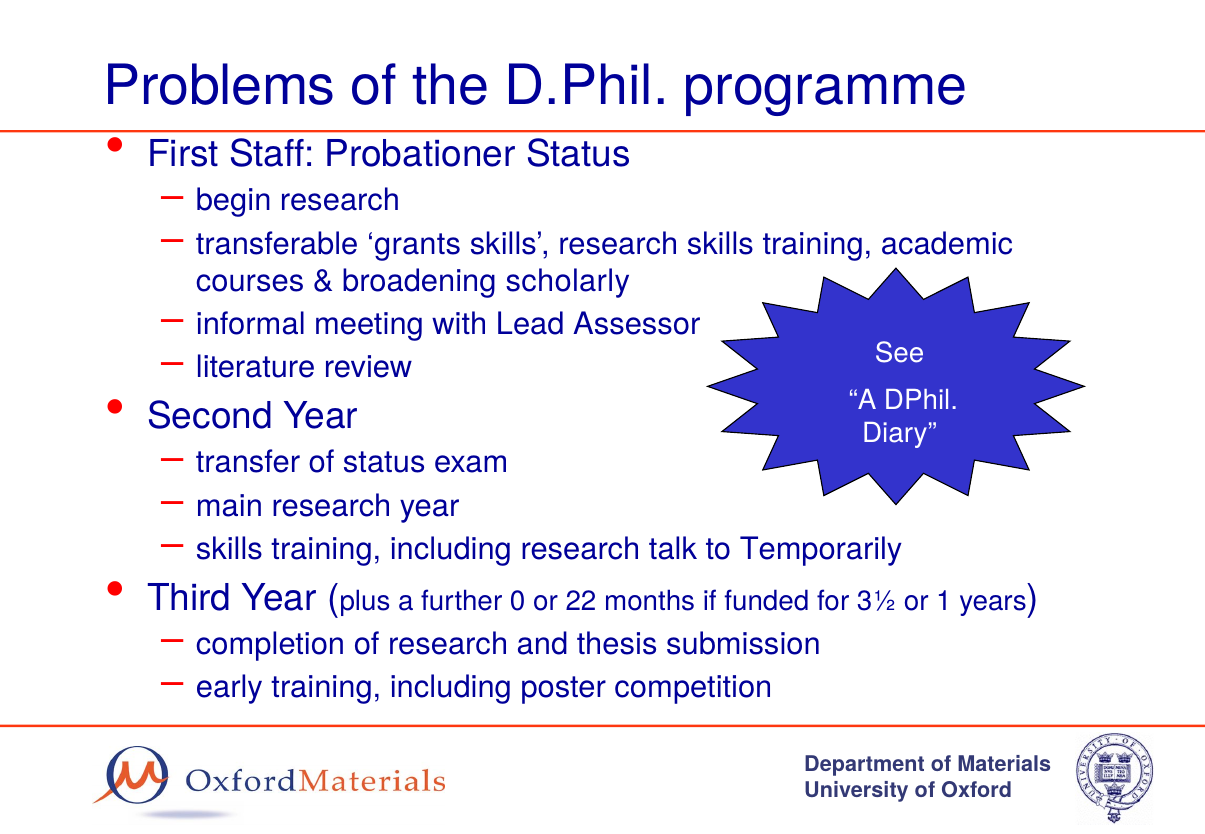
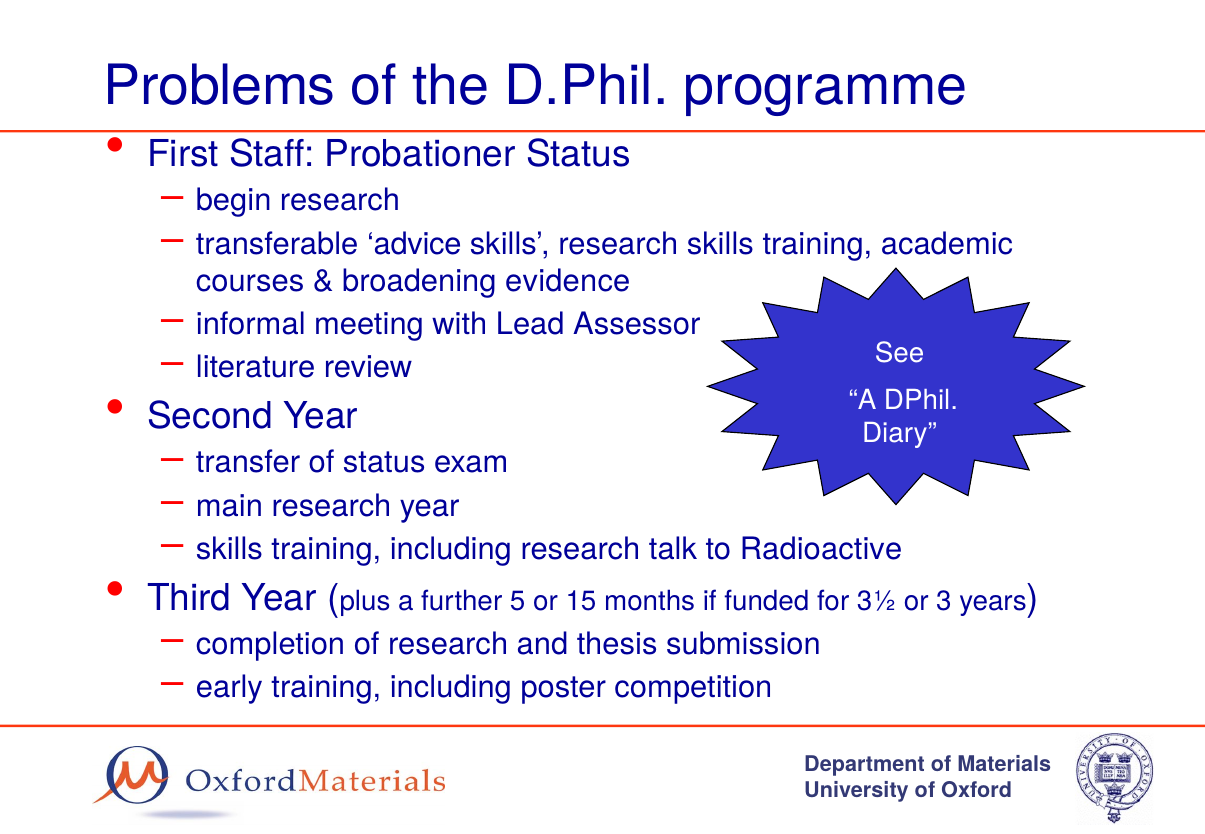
grants: grants -> advice (414, 244)
scholarly: scholarly -> evidence (568, 281)
Temporarily: Temporarily -> Radioactive (821, 549)
0: 0 -> 5 (518, 601)
22: 22 -> 15 (581, 601)
1: 1 -> 3 (944, 601)
